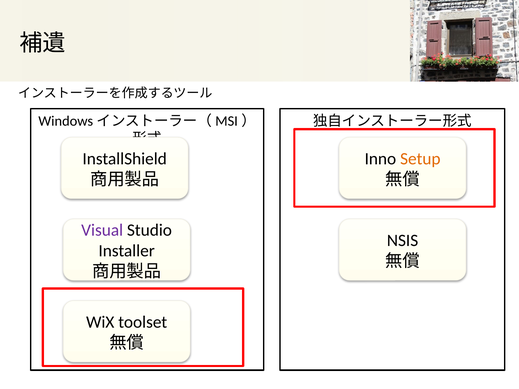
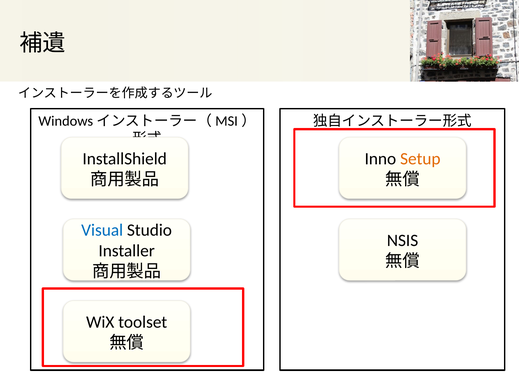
Visual colour: purple -> blue (102, 230)
